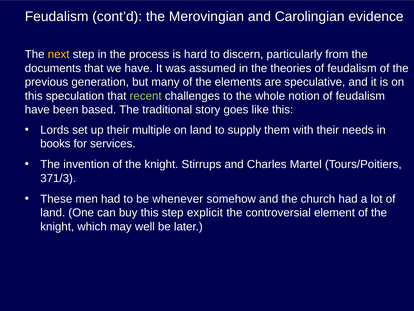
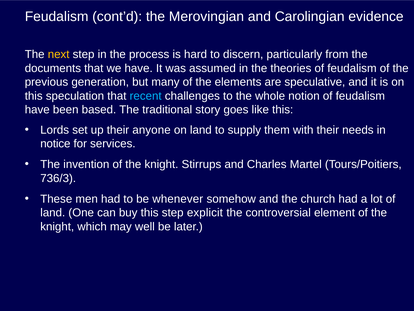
recent colour: light green -> light blue (146, 96)
multiple: multiple -> anyone (152, 130)
books: books -> notice (55, 143)
371/3: 371/3 -> 736/3 (58, 178)
